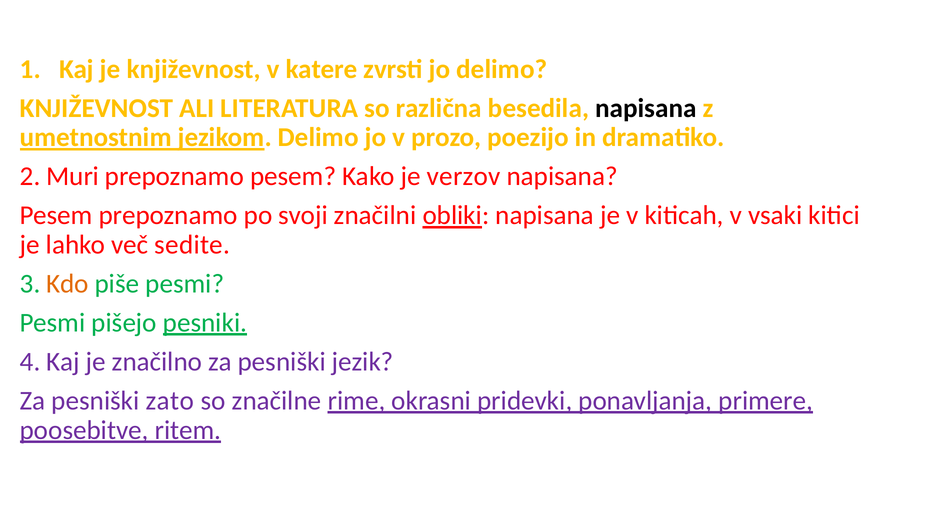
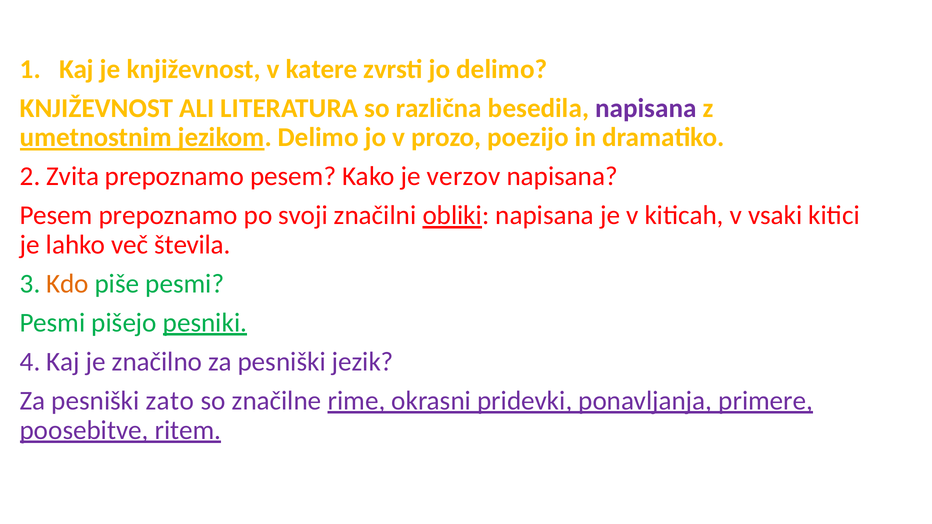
napisana colour: black -> purple (646, 108)
Muri: Muri -> Zvita (73, 177)
sedite: sedite -> števila (192, 245)
